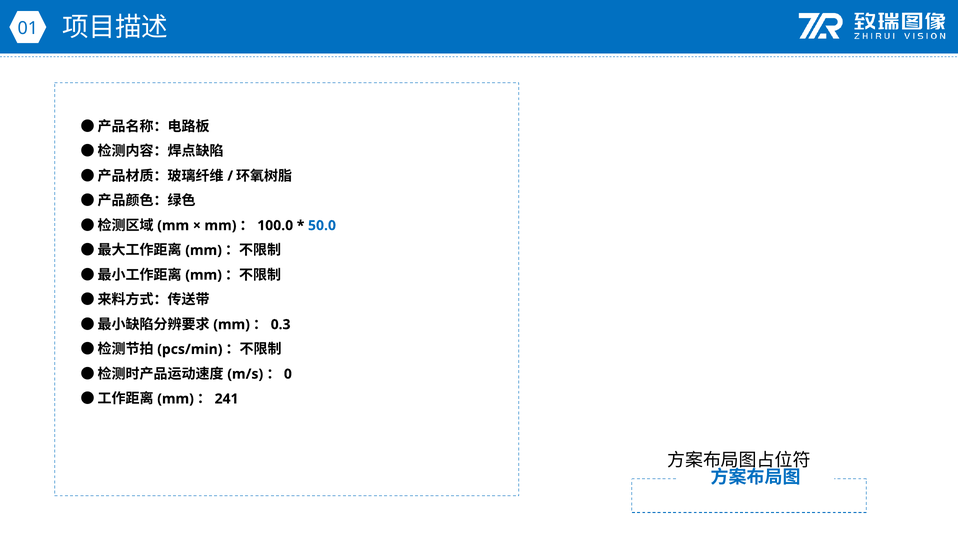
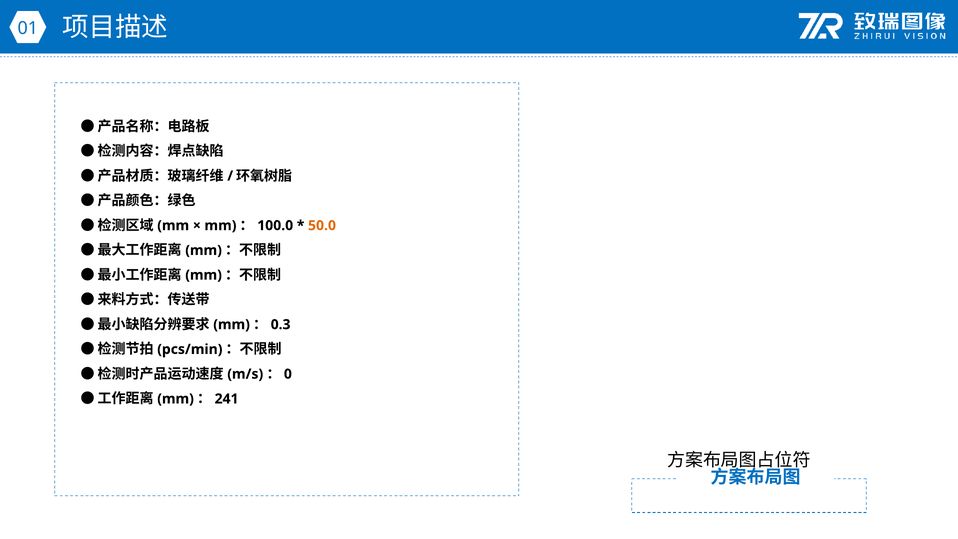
50.0 colour: blue -> orange (322, 225)
